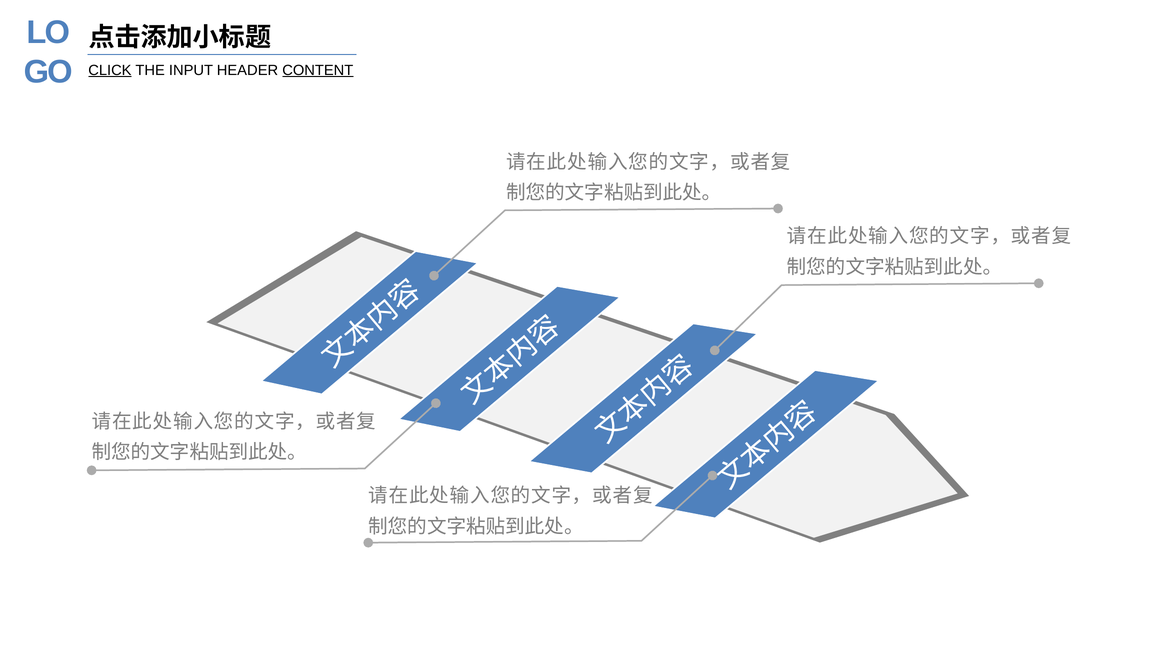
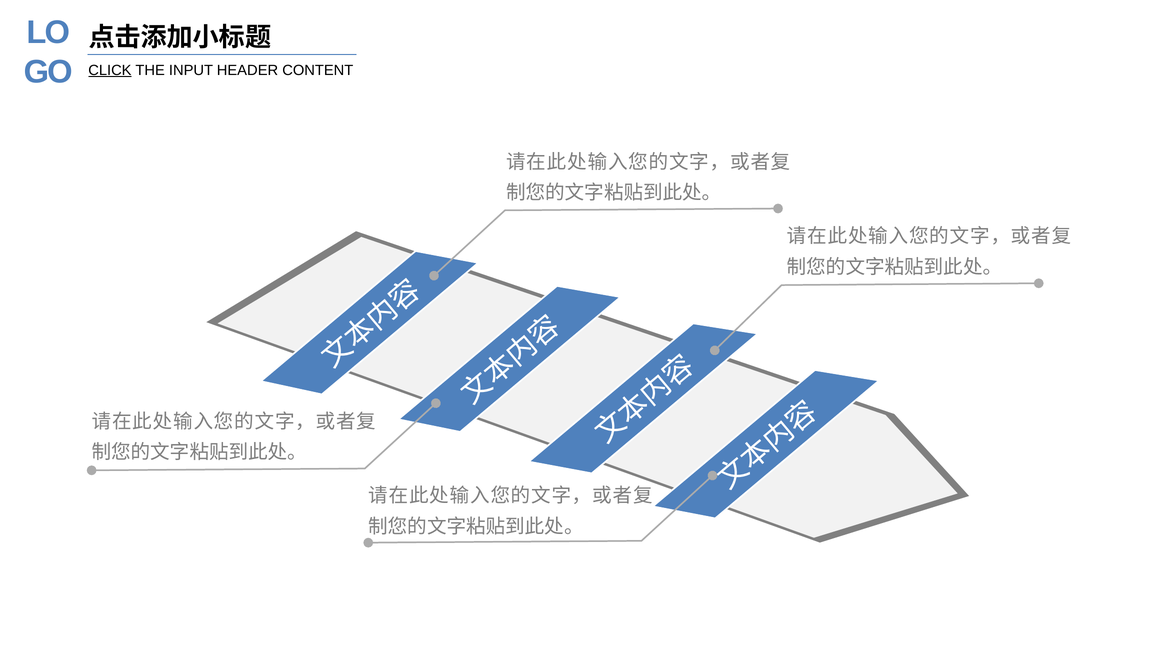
CONTENT underline: present -> none (318, 70)
